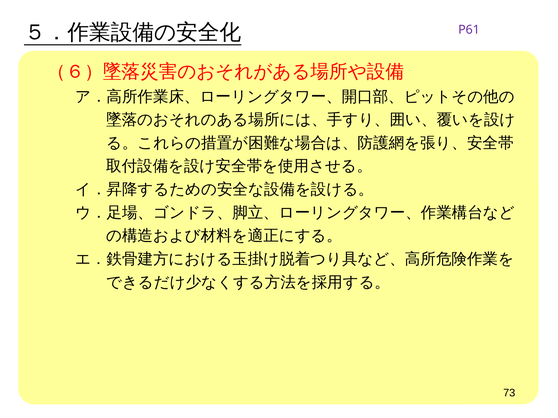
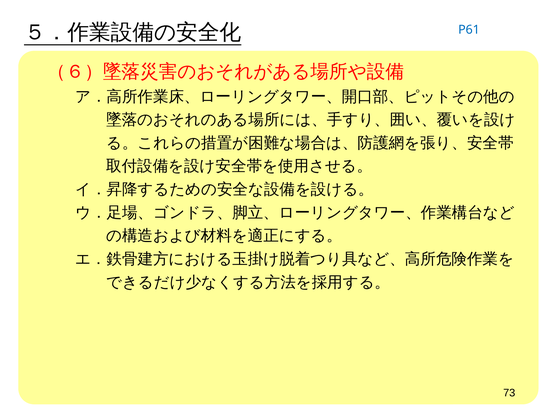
P61 colour: purple -> blue (469, 30)
